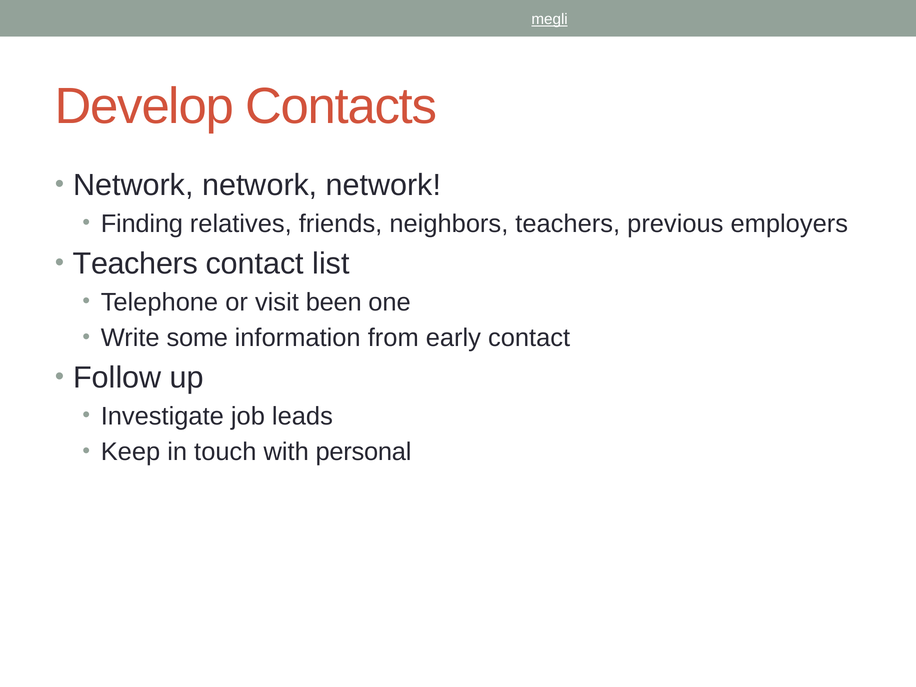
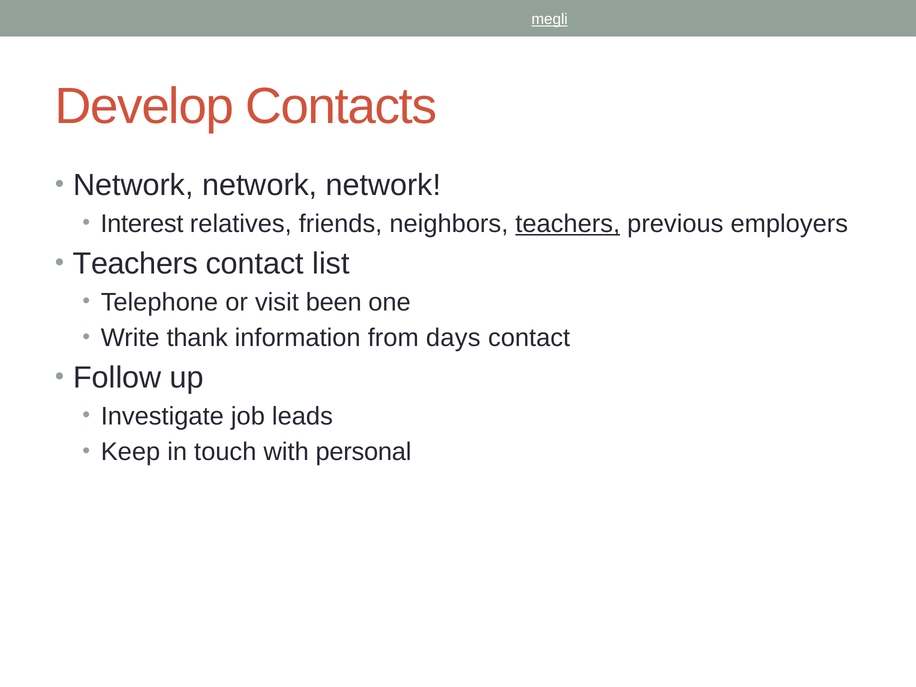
Finding: Finding -> Interest (142, 224)
teachers underline: none -> present (568, 224)
some: some -> thank (197, 338)
early: early -> days (453, 338)
